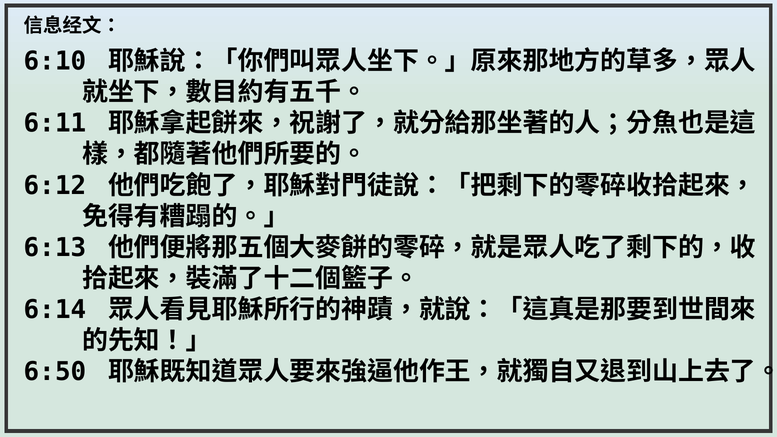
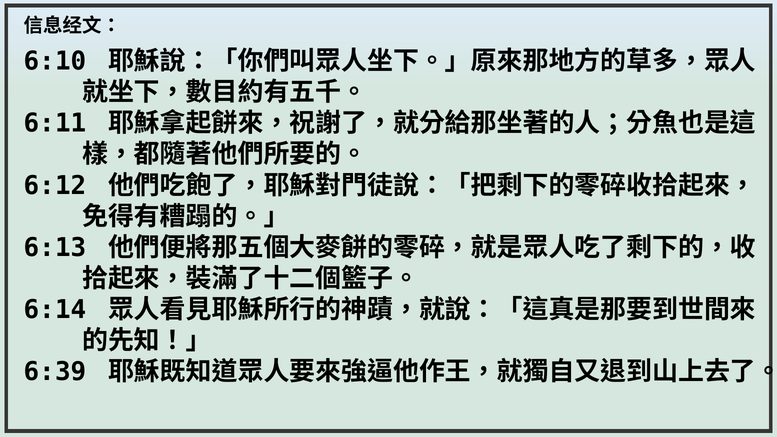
6:50: 6:50 -> 6:39 (55, 372)
